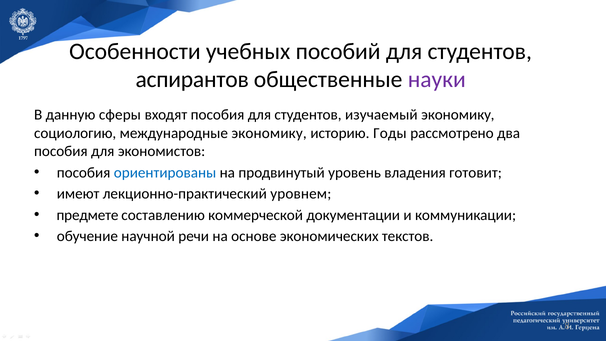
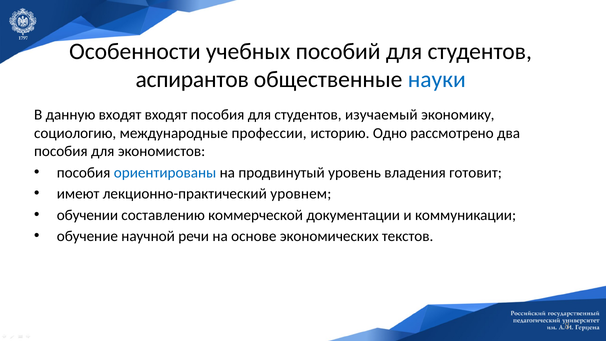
науки colour: purple -> blue (437, 80)
данную сферы: сферы -> входят (120, 115)
международные экономику: экономику -> профессии (269, 133)
Годы: Годы -> Одно (390, 133)
предмете: предмете -> обучении (87, 215)
